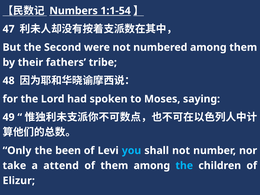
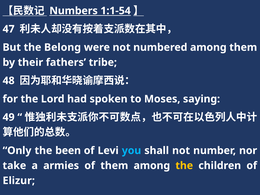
Second: Second -> Belong (63, 47)
attend: attend -> armies (61, 166)
the colour: light blue -> yellow (184, 166)
